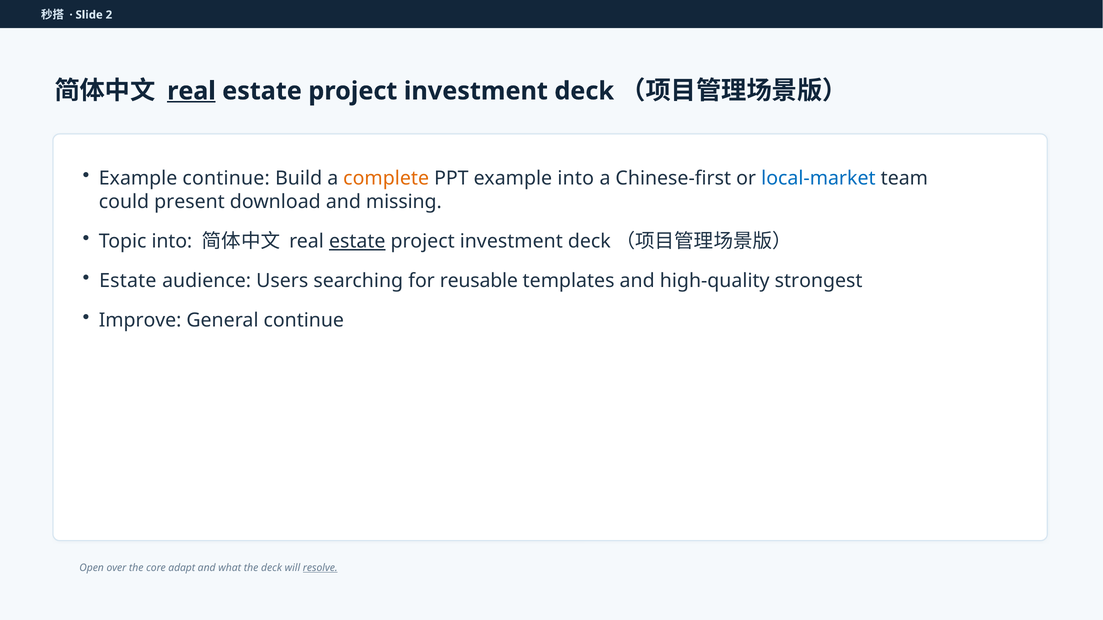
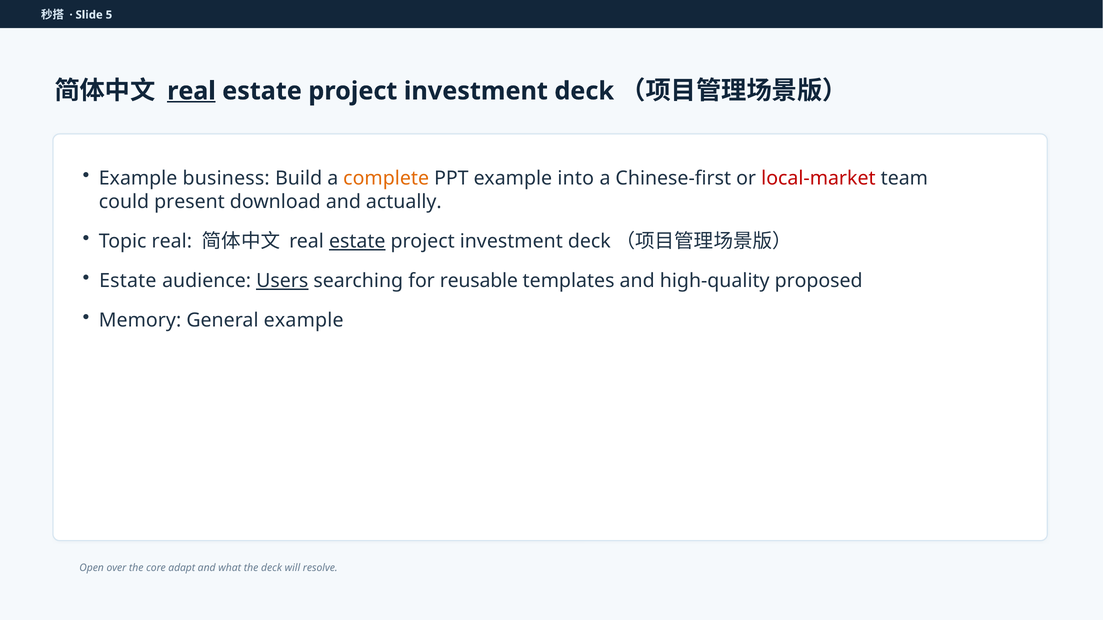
2: 2 -> 5 (109, 15)
Example continue: continue -> business (226, 179)
local-market colour: blue -> red (818, 179)
missing: missing -> actually (404, 202)
Topic into: into -> real (172, 241)
Users underline: none -> present (282, 281)
strongest: strongest -> proposed (819, 281)
Improve: Improve -> Memory (140, 321)
General continue: continue -> example (304, 321)
resolve underline: present -> none (320, 568)
